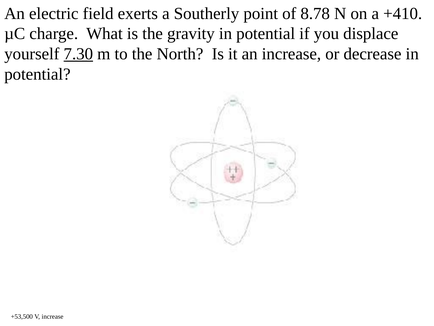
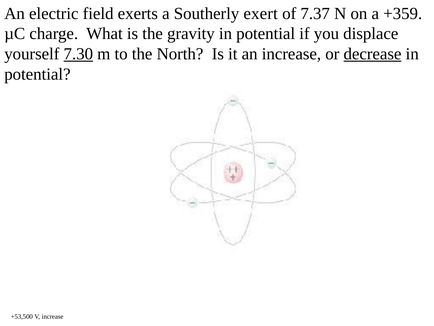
point: point -> exert (261, 13)
8.78: 8.78 -> 7.37 (315, 13)
+410: +410 -> +359 (403, 13)
decrease underline: none -> present (372, 54)
